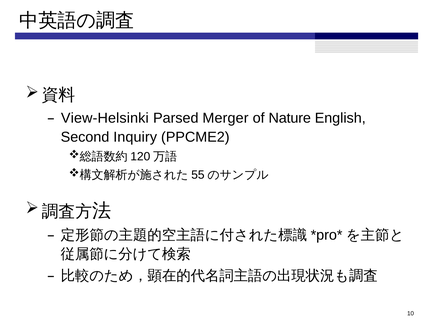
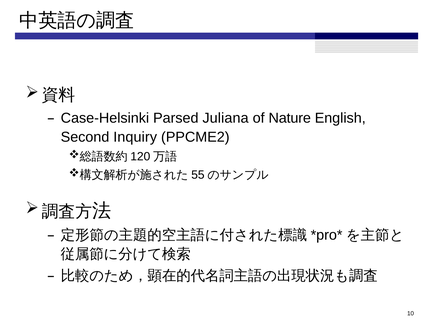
View-Helsinki: View-Helsinki -> Case-Helsinki (105, 118)
Merger: Merger -> Juliana (226, 118)
